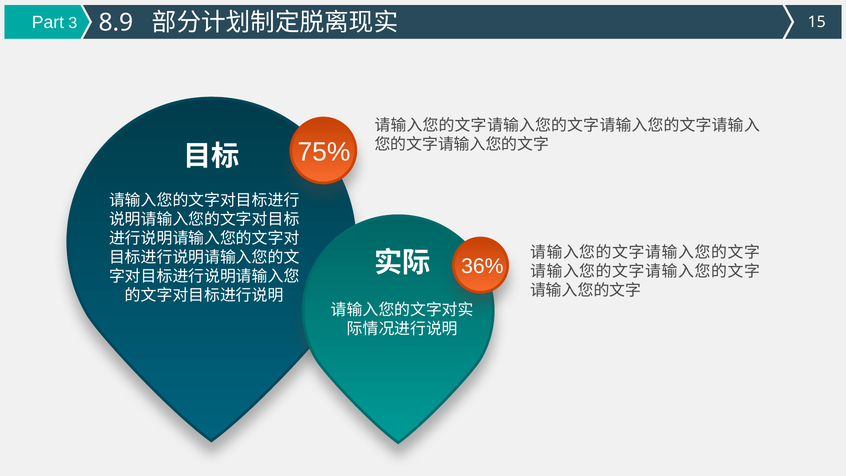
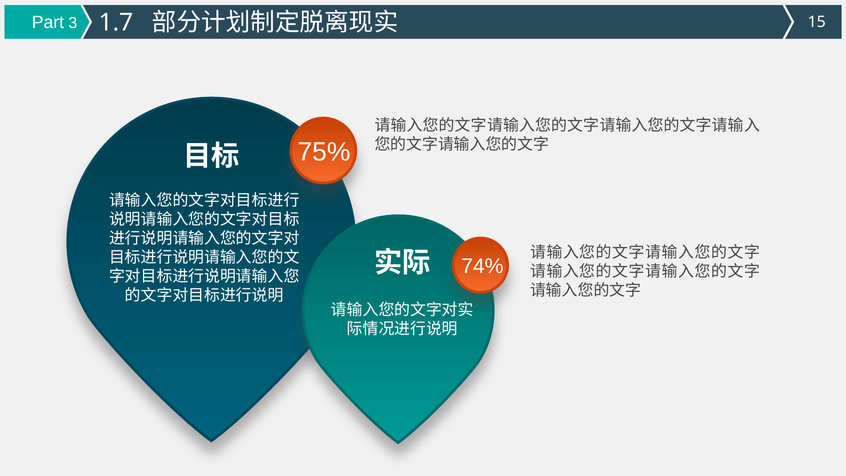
8.9: 8.9 -> 1.7 (116, 23)
36%: 36% -> 74% (482, 266)
